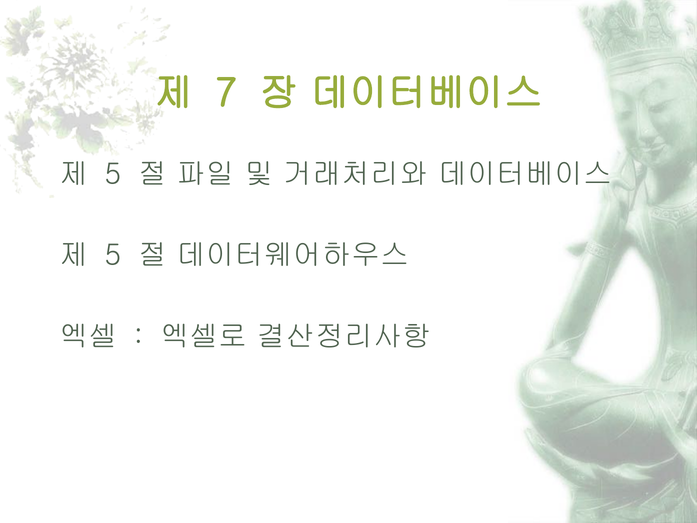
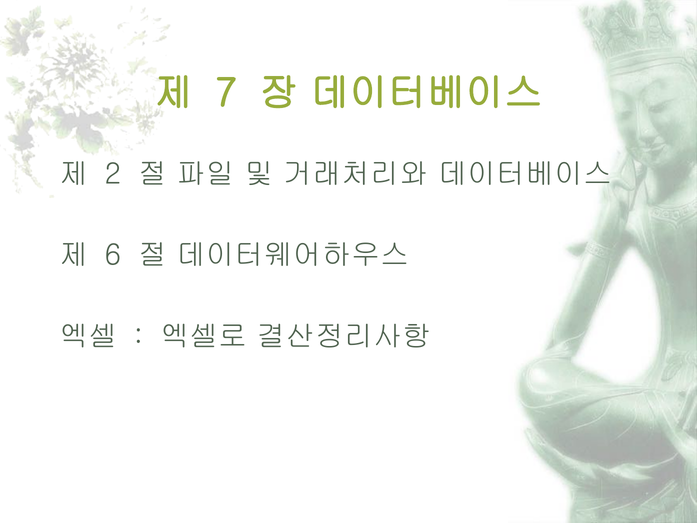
5: 5 -> 2 (113, 174)
5: 5 -> 6 (113, 255)
